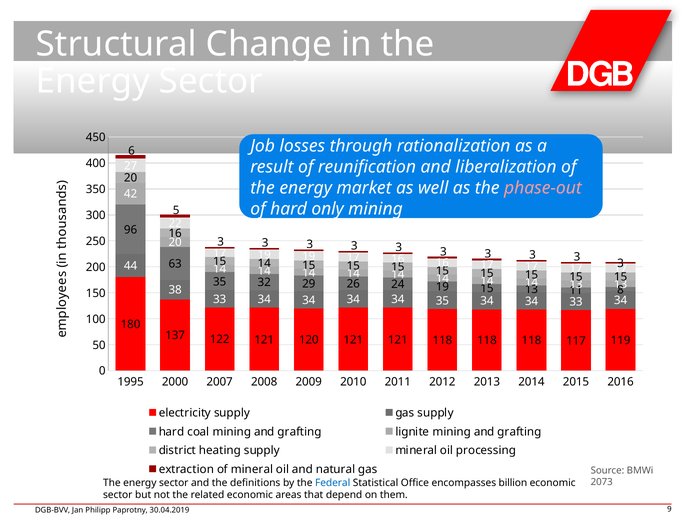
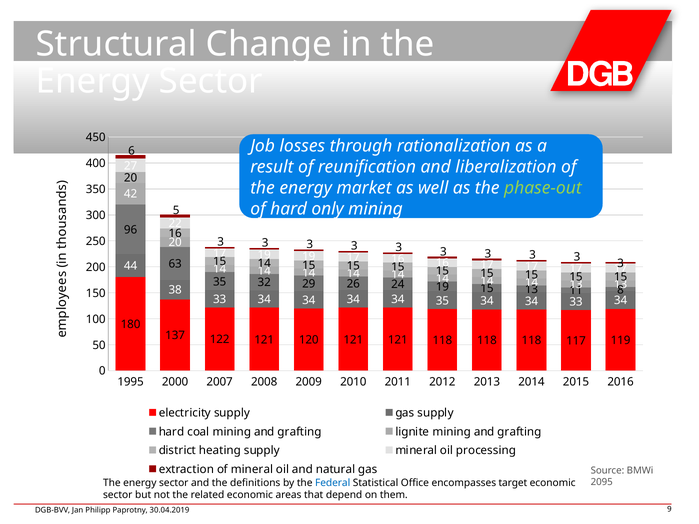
phase-out colour: pink -> light green (543, 188)
2073: 2073 -> 2095 (602, 482)
billion: billion -> target (513, 483)
